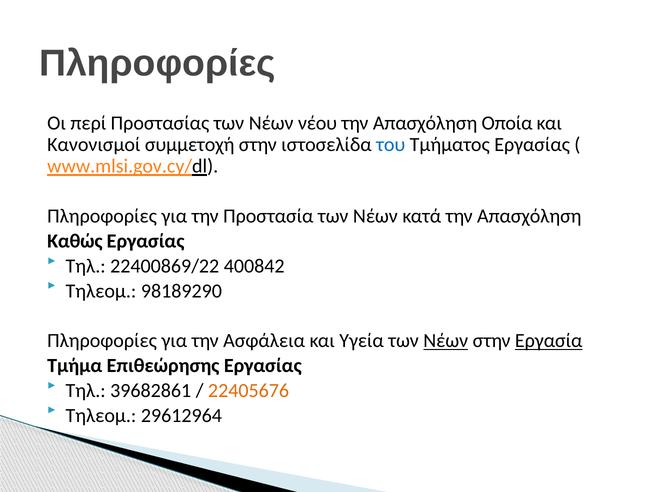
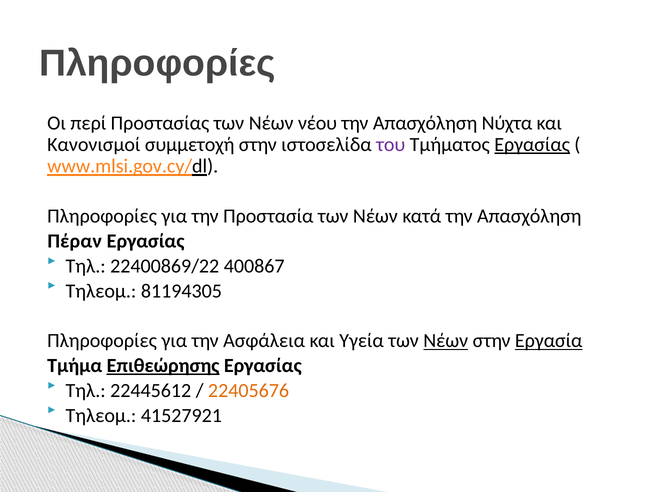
Οποία: Οποία -> Νύχτα (507, 123)
του colour: blue -> purple (391, 145)
Εργασίας underline: none -> present (532, 145)
Καθώς: Καθώς -> Πέραν (75, 241)
400842: 400842 -> 400867 (254, 266)
98189290: 98189290 -> 81194305 (181, 291)
Επιθεώρησης underline: none -> present (163, 366)
39682861: 39682861 -> 22445612 (151, 391)
29612964: 29612964 -> 41527921 (181, 416)
